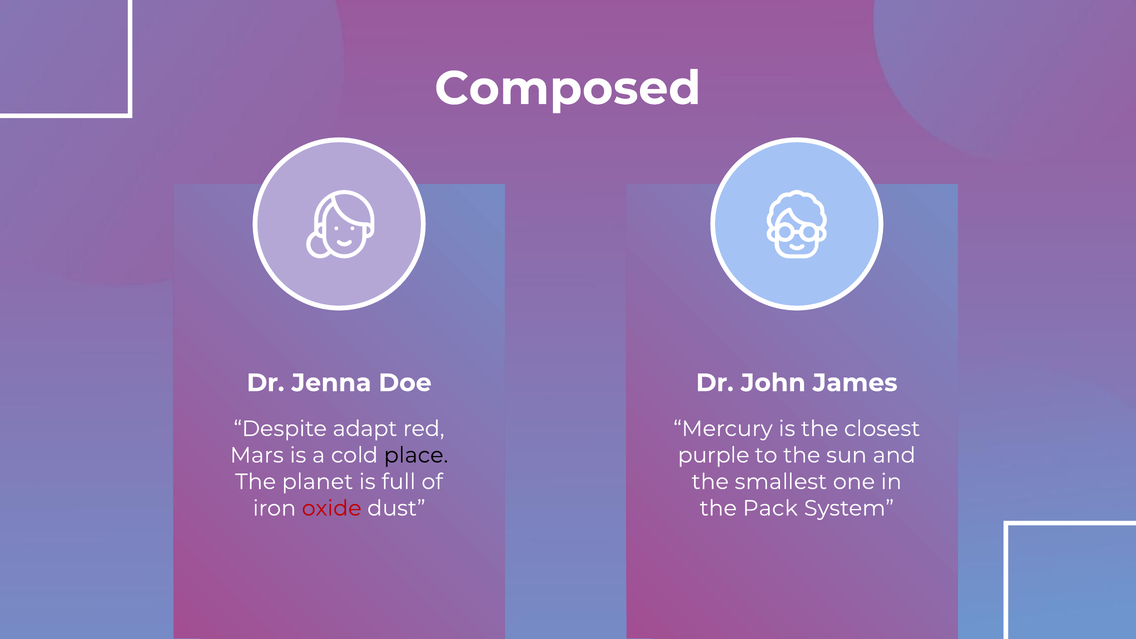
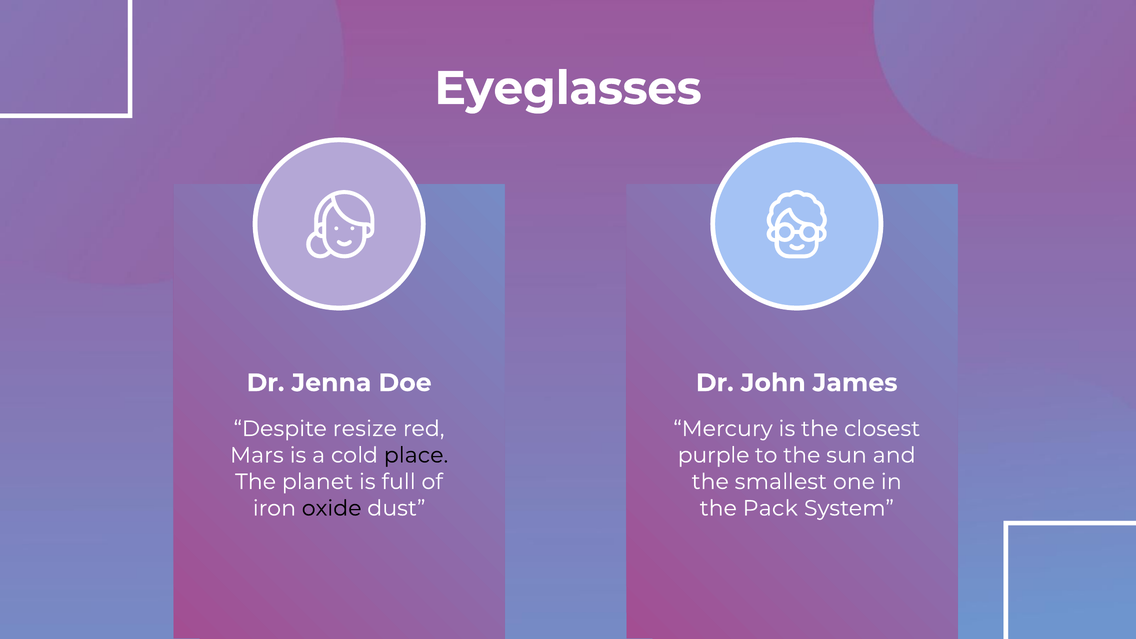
Composed: Composed -> Eyeglasses (568, 88)
adapt: adapt -> resize (365, 429)
oxide colour: red -> black (332, 508)
